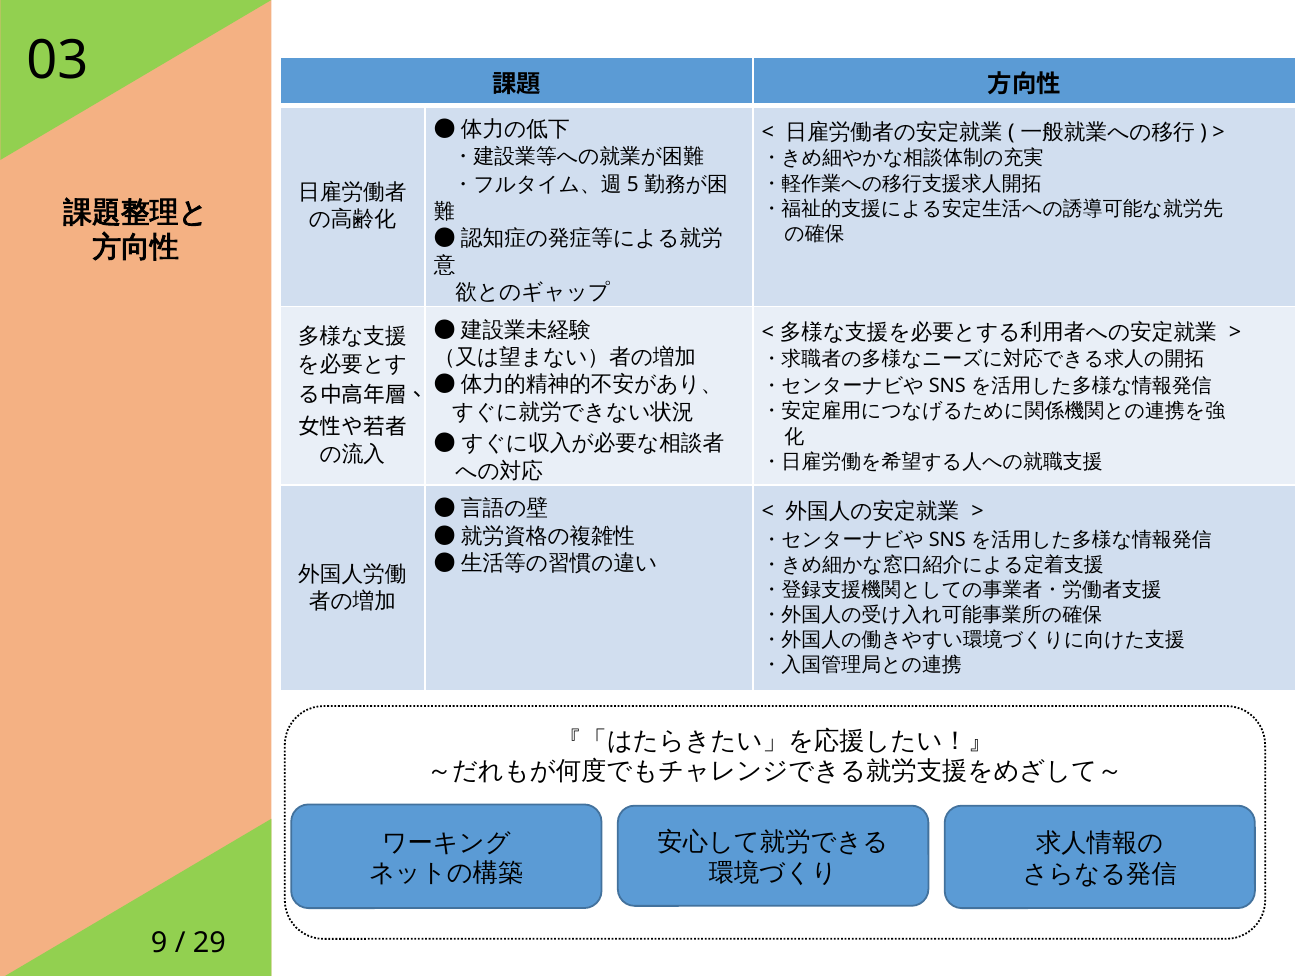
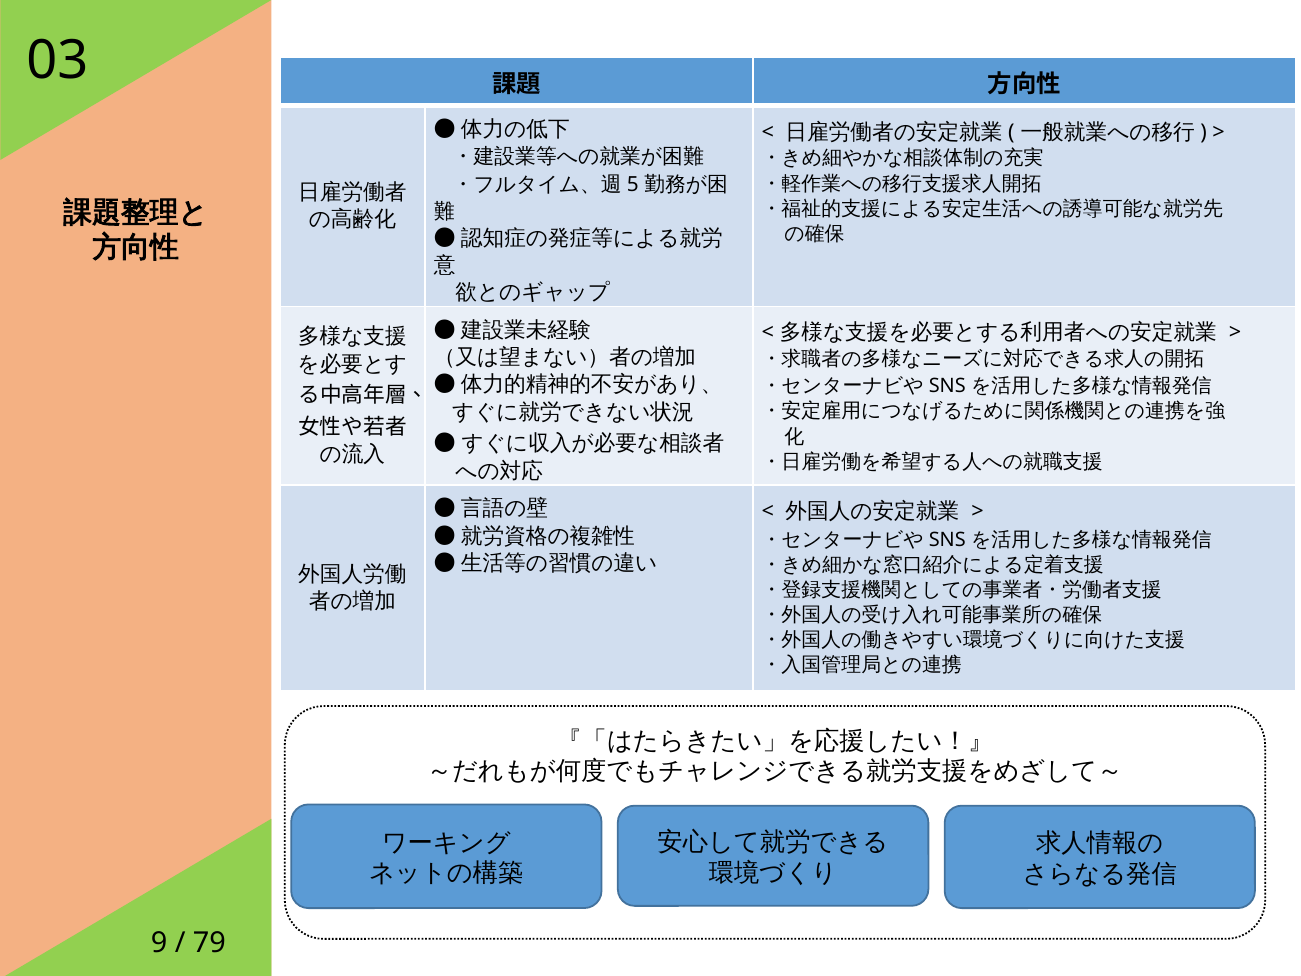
29: 29 -> 79 (209, 943)
